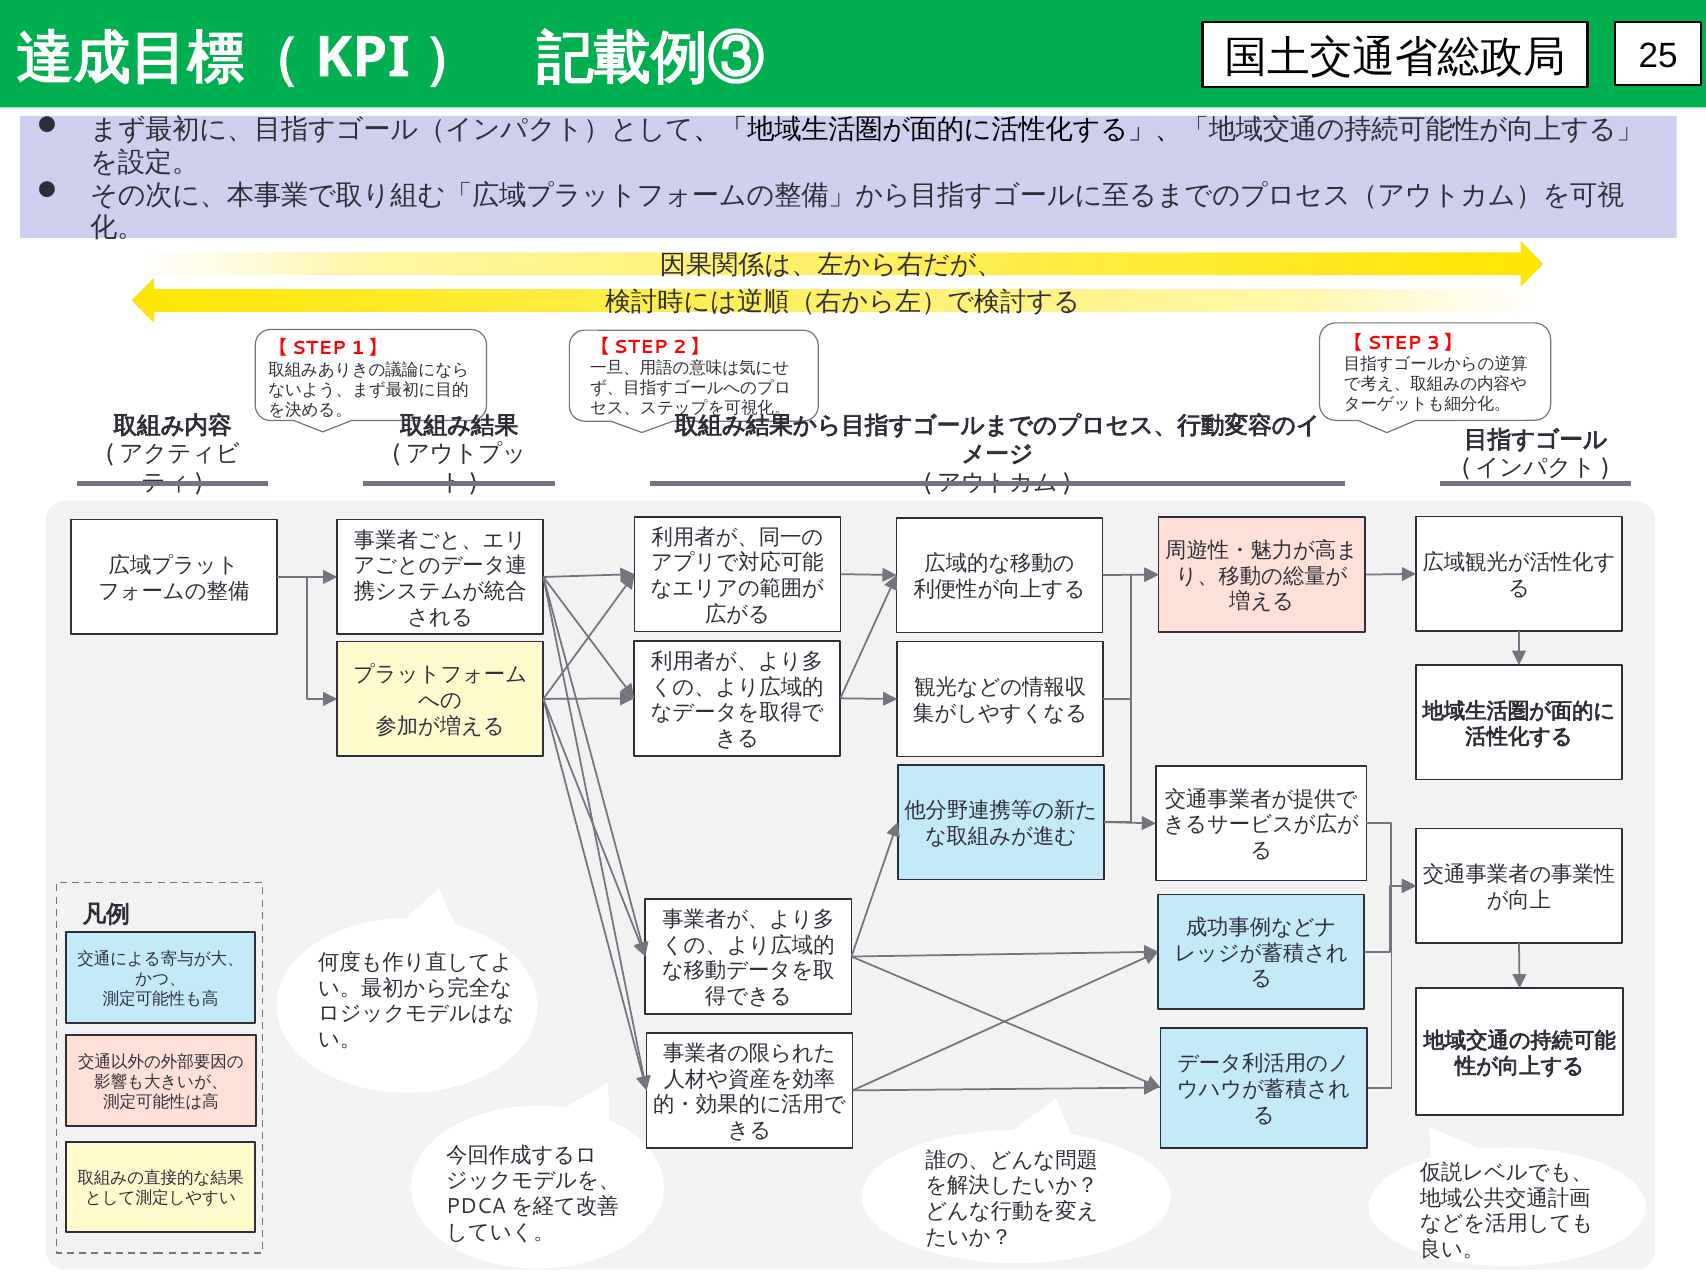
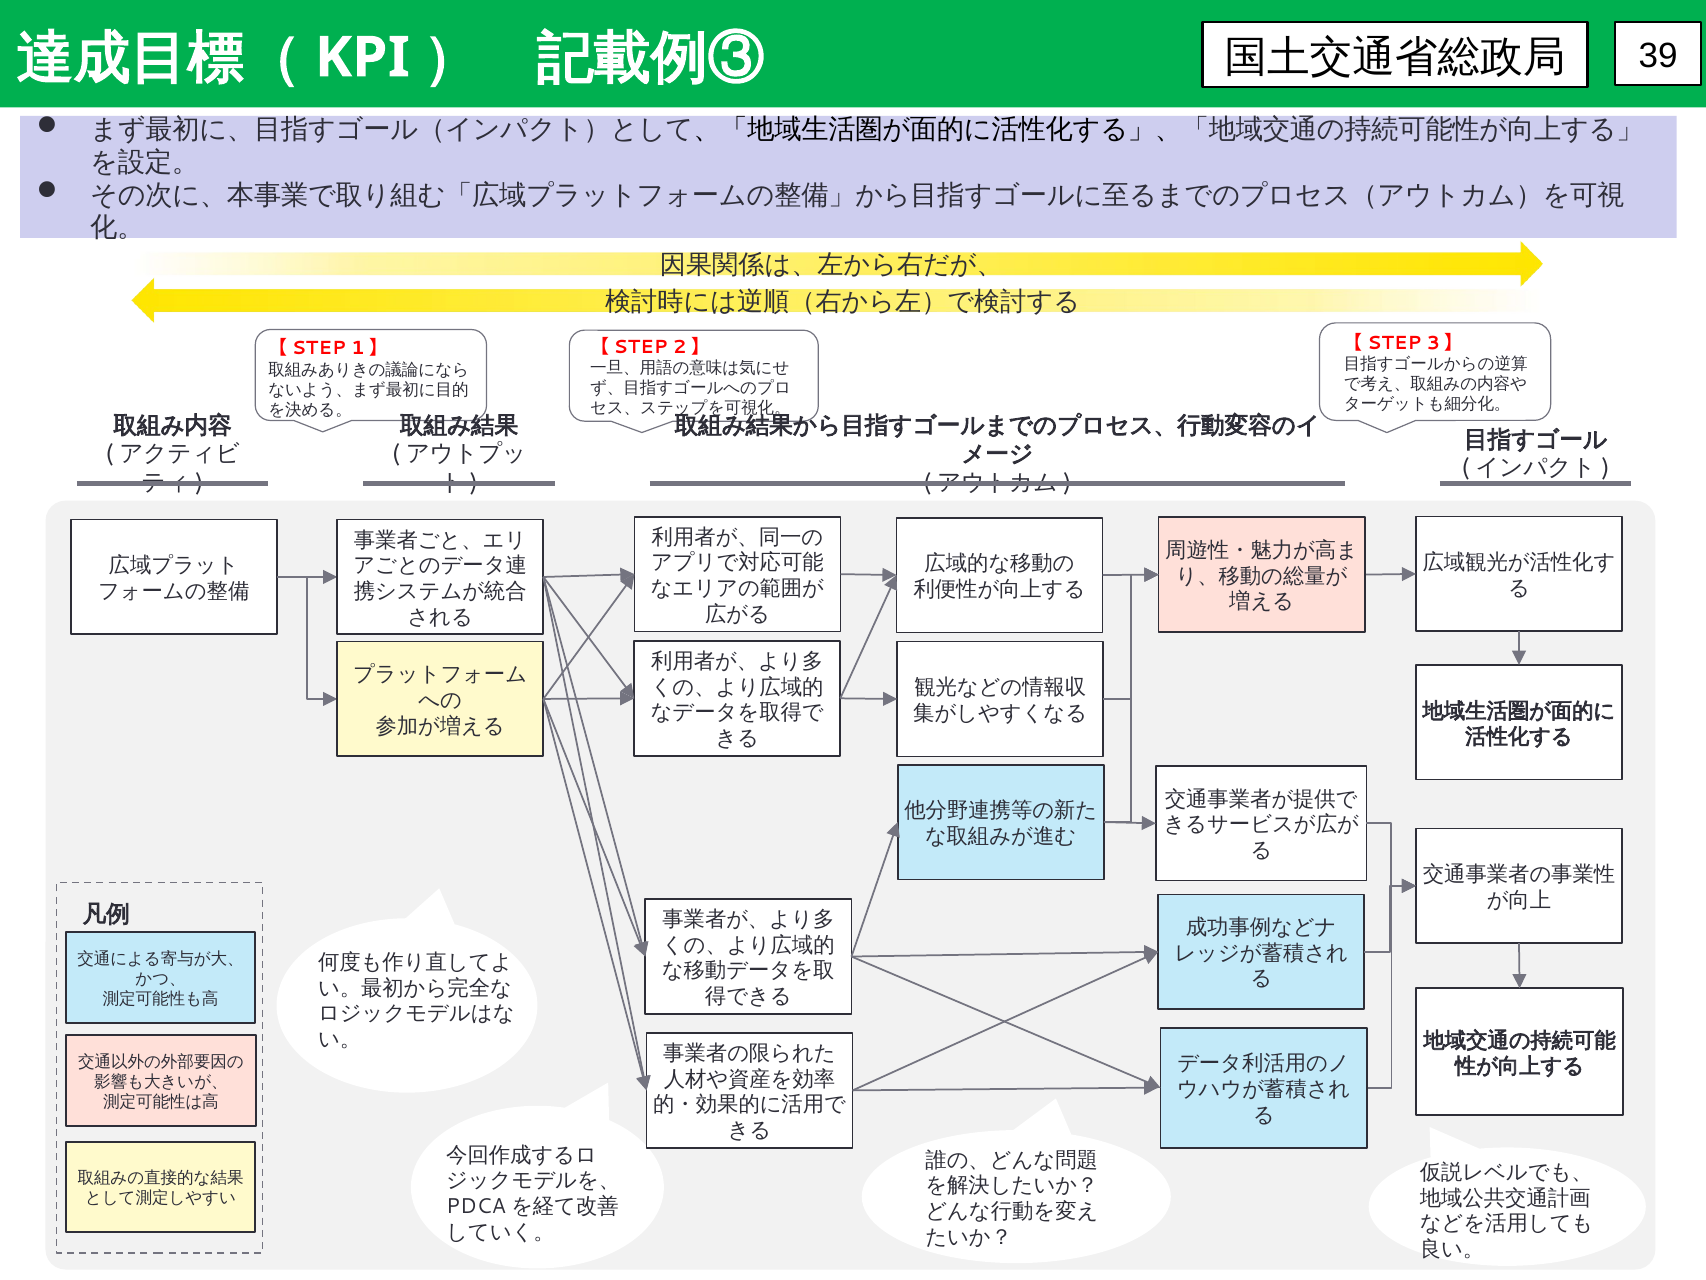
25: 25 -> 39 (1658, 56)
